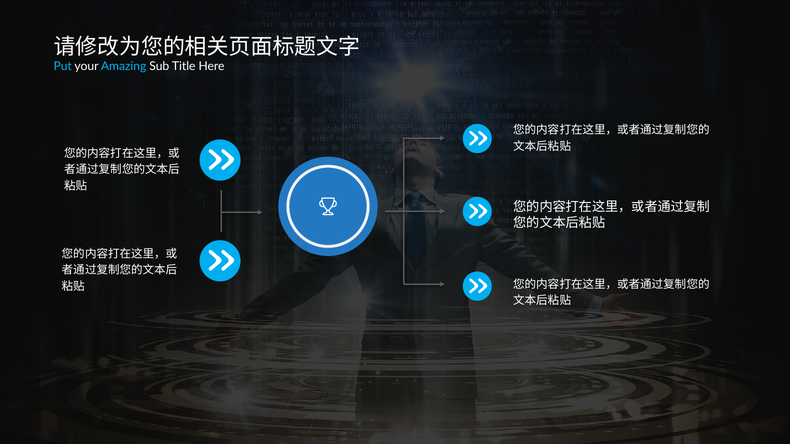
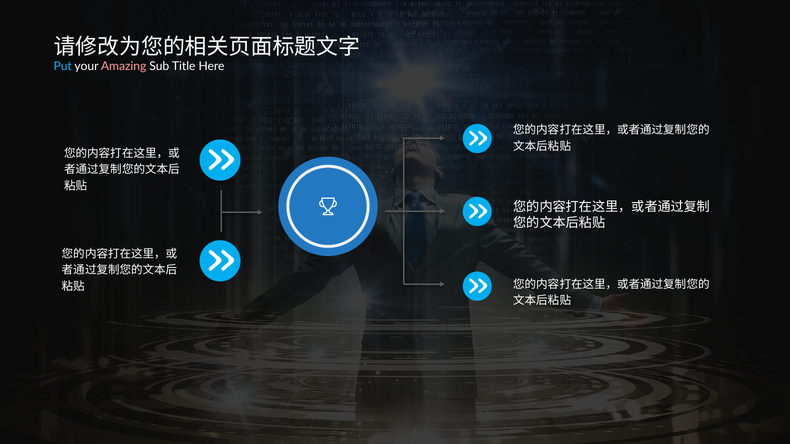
Amazing colour: light blue -> pink (124, 66)
